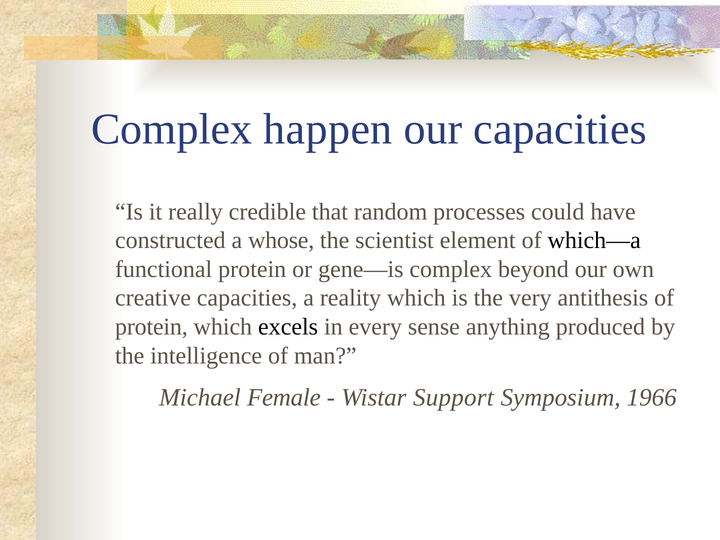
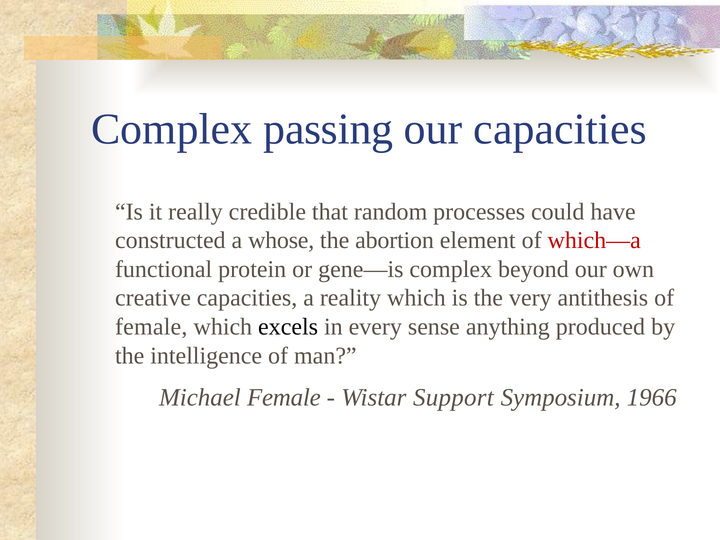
happen: happen -> passing (328, 129)
scientist: scientist -> abortion (395, 240)
which—a colour: black -> red (594, 240)
protein: protein -> female (151, 327)
